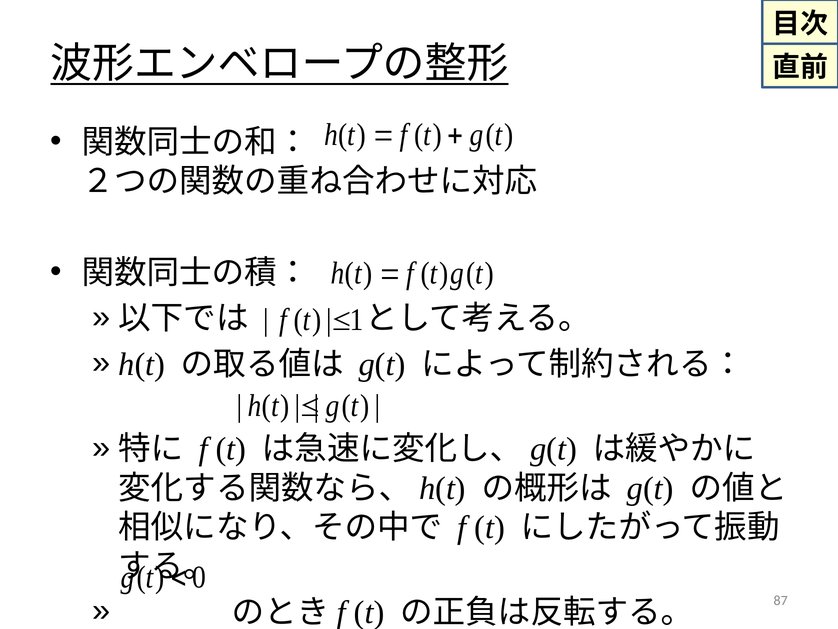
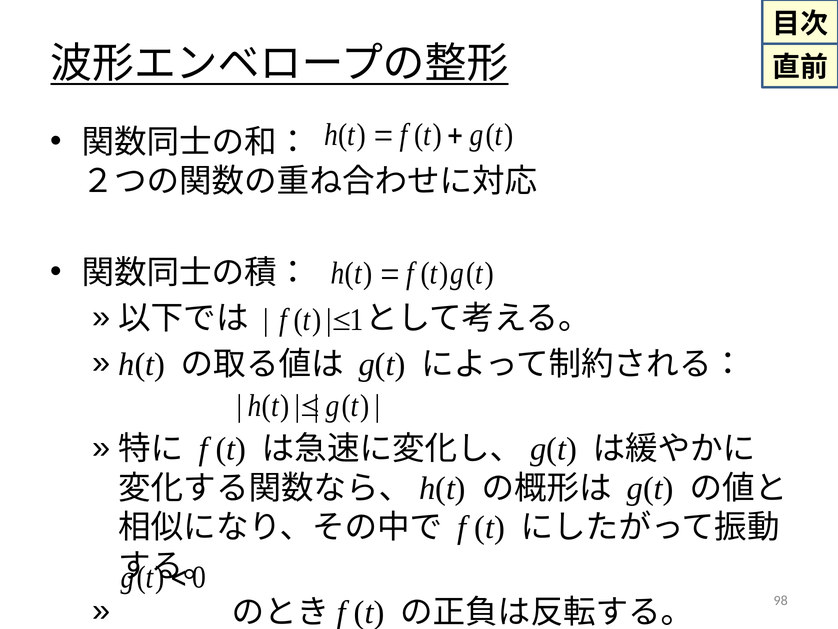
87: 87 -> 98 (781, 600)
